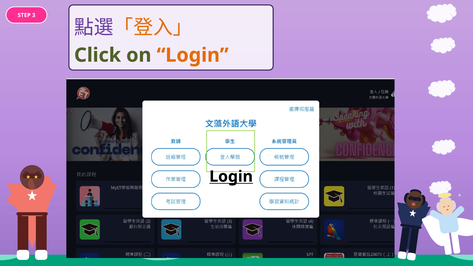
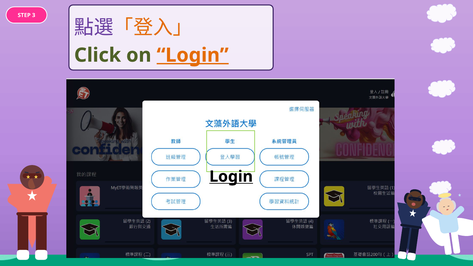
Login underline: none -> present (193, 55)
